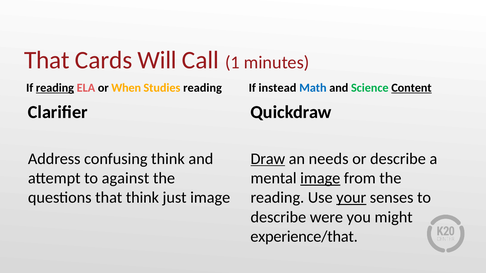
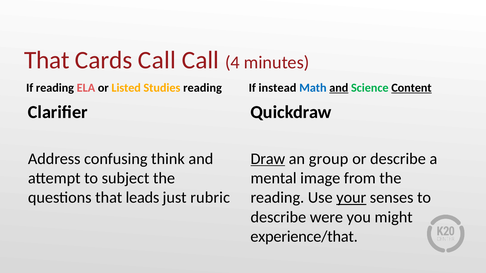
Cards Will: Will -> Call (157, 60)
1: 1 -> 4 (232, 63)
reading underline: present -> none (55, 88)
When: When -> Listed (126, 88)
and underline: none -> present (339, 88)
needs: needs -> group (329, 159)
against: against -> subject (126, 178)
image underline: present -> none (320, 178)
that think: think -> leads (142, 198)
just image: image -> rubric (210, 198)
